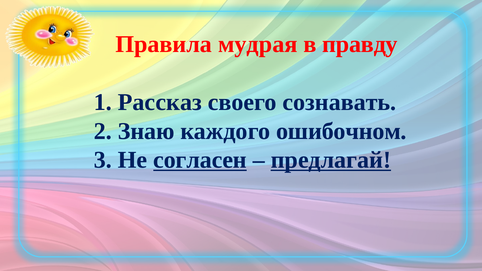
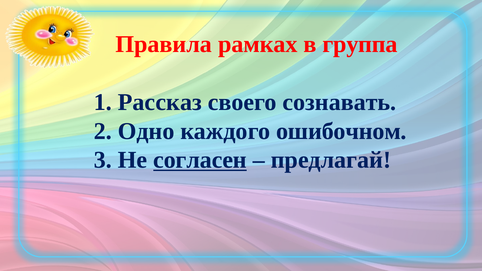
мудрая: мудрая -> рамках (258, 44)
правду: правду -> группа (360, 44)
Знаю: Знаю -> Одно (146, 131)
предлагай underline: present -> none (331, 160)
